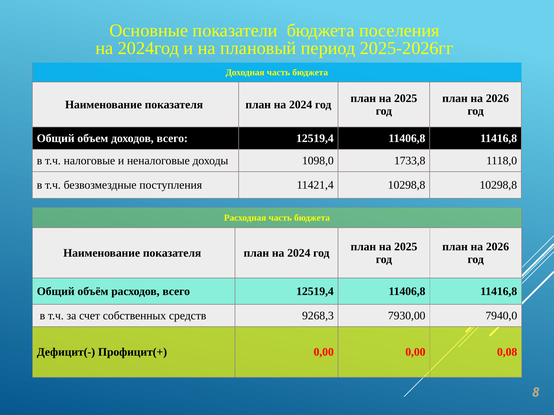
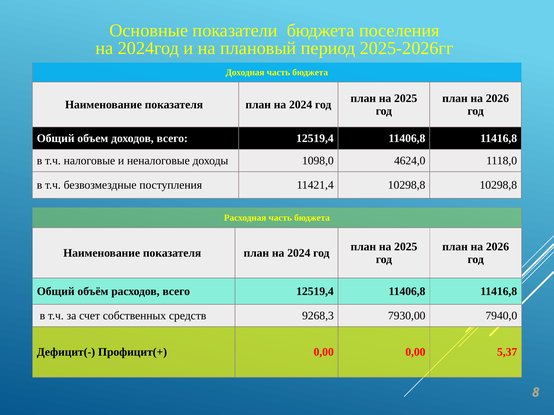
1733,8: 1733,8 -> 4624,0 (410, 161)
0,08: 0,08 -> 5,37 (507, 353)
